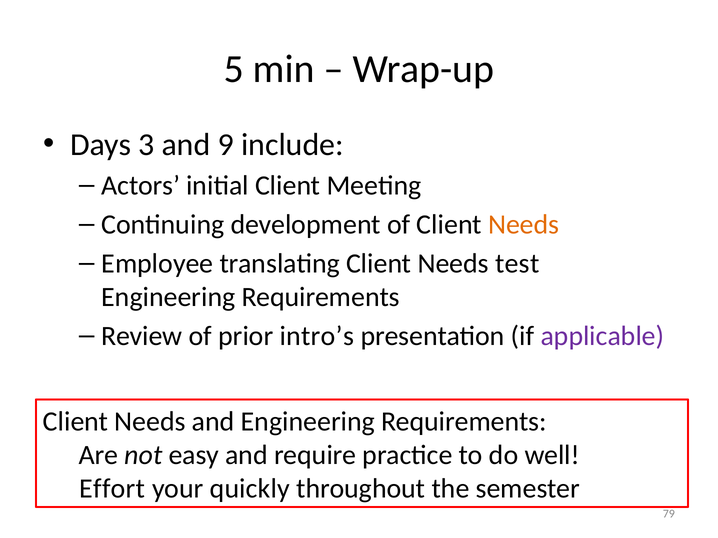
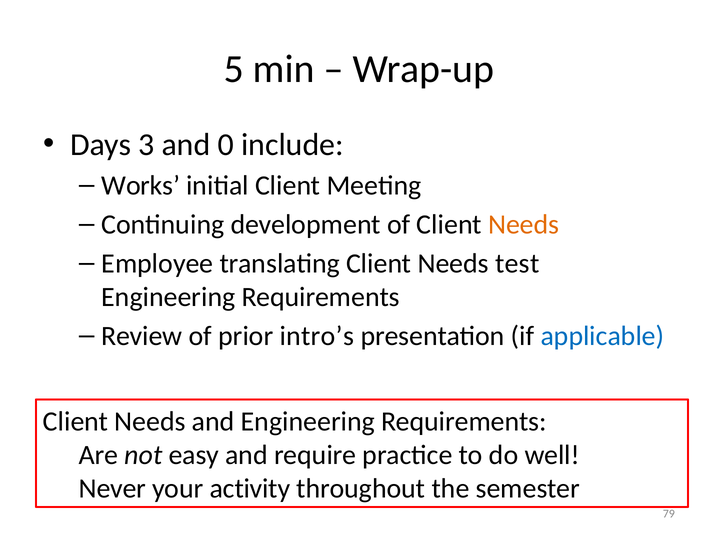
9: 9 -> 0 (226, 145)
Actors: Actors -> Works (141, 186)
applicable colour: purple -> blue (602, 336)
Effort: Effort -> Never (112, 489)
quickly: quickly -> activity (250, 489)
